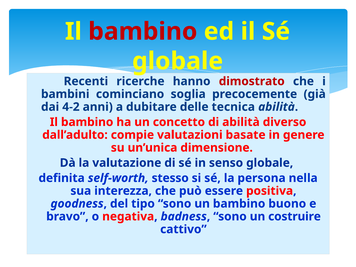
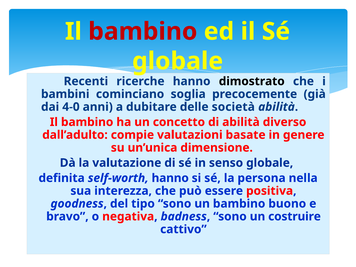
dimostrato colour: red -> black (252, 81)
4-2: 4-2 -> 4-0 (71, 107)
tecnica: tecnica -> società (233, 107)
self-worth stesso: stesso -> hanno (170, 178)
